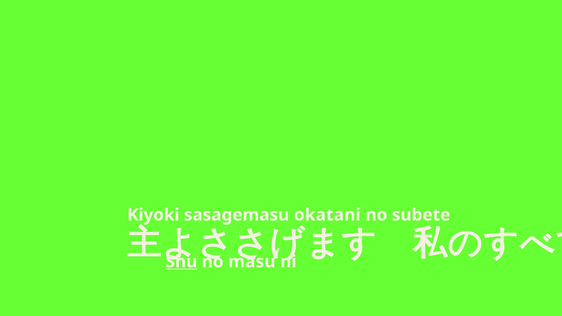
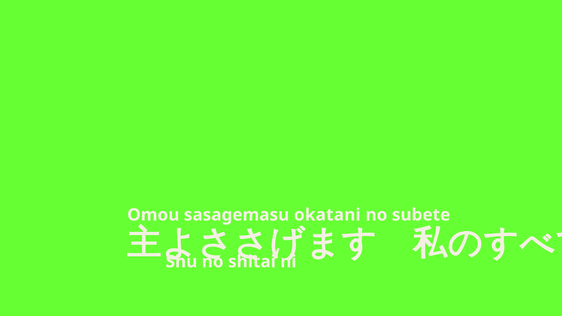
Kiyoki: Kiyoki -> Omou (153, 215)
Shu underline: present -> none (181, 262)
masu: masu -> shitai (252, 262)
